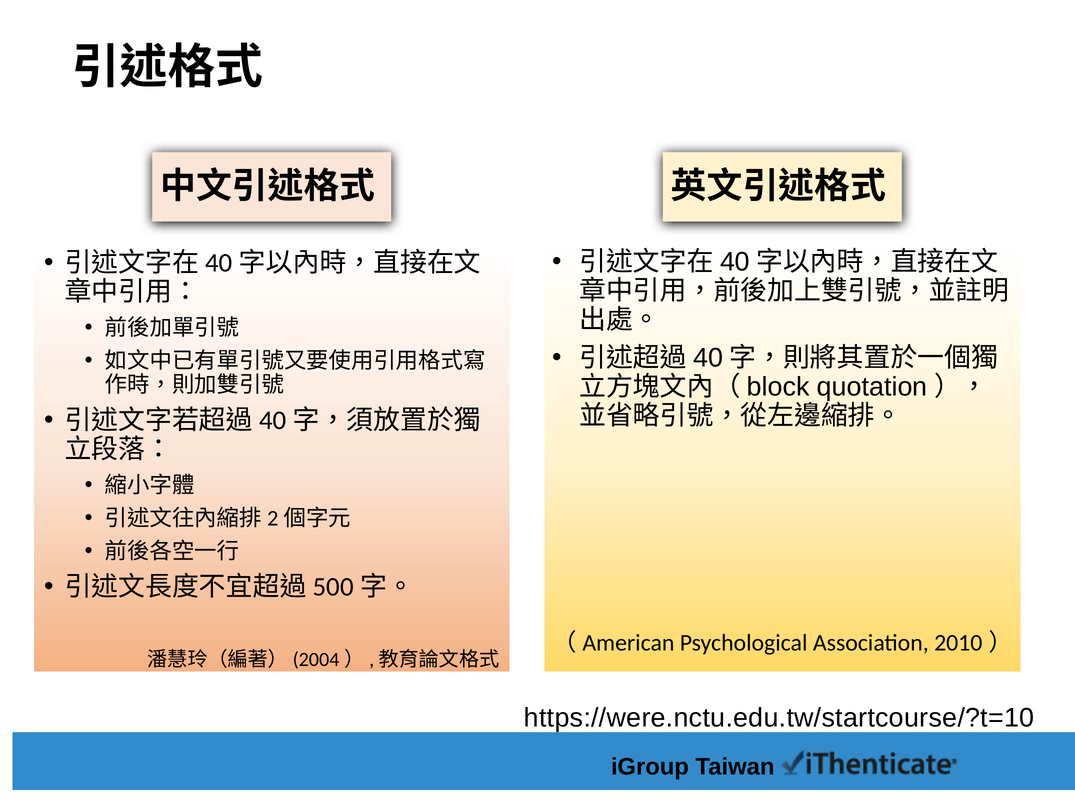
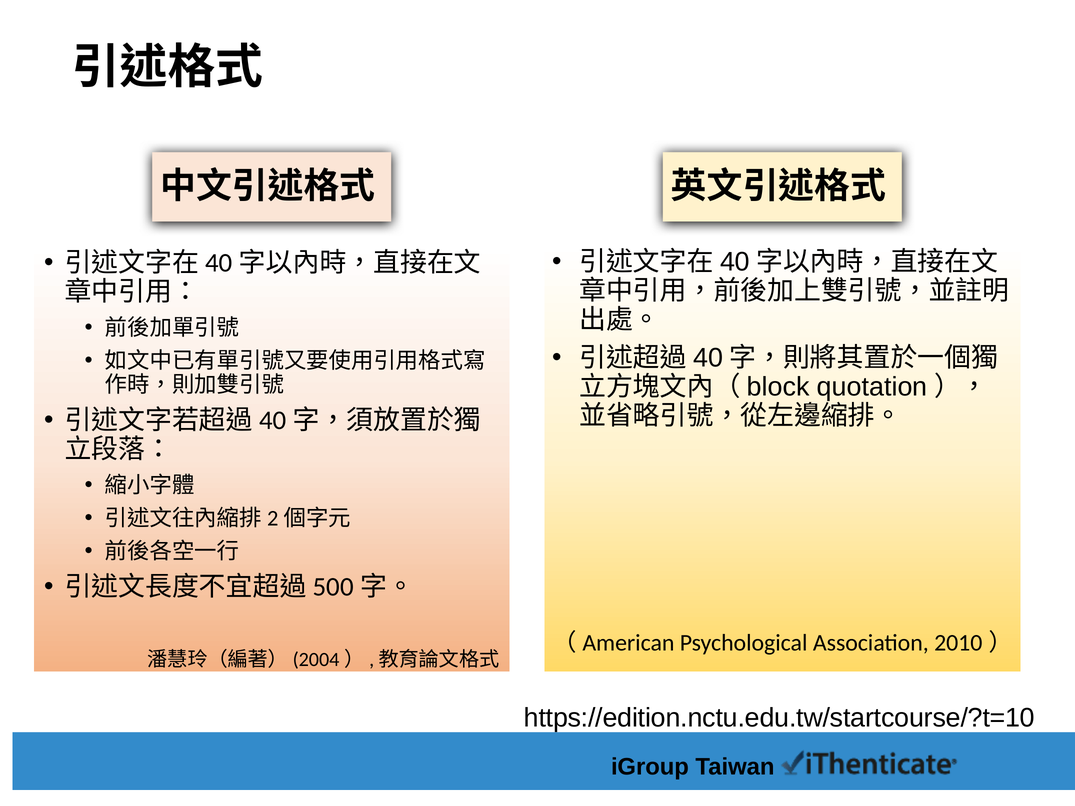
https://were.nctu.edu.tw/startcourse/?t=10: https://were.nctu.edu.tw/startcourse/?t=10 -> https://edition.nctu.edu.tw/startcourse/?t=10 (779, 718)
